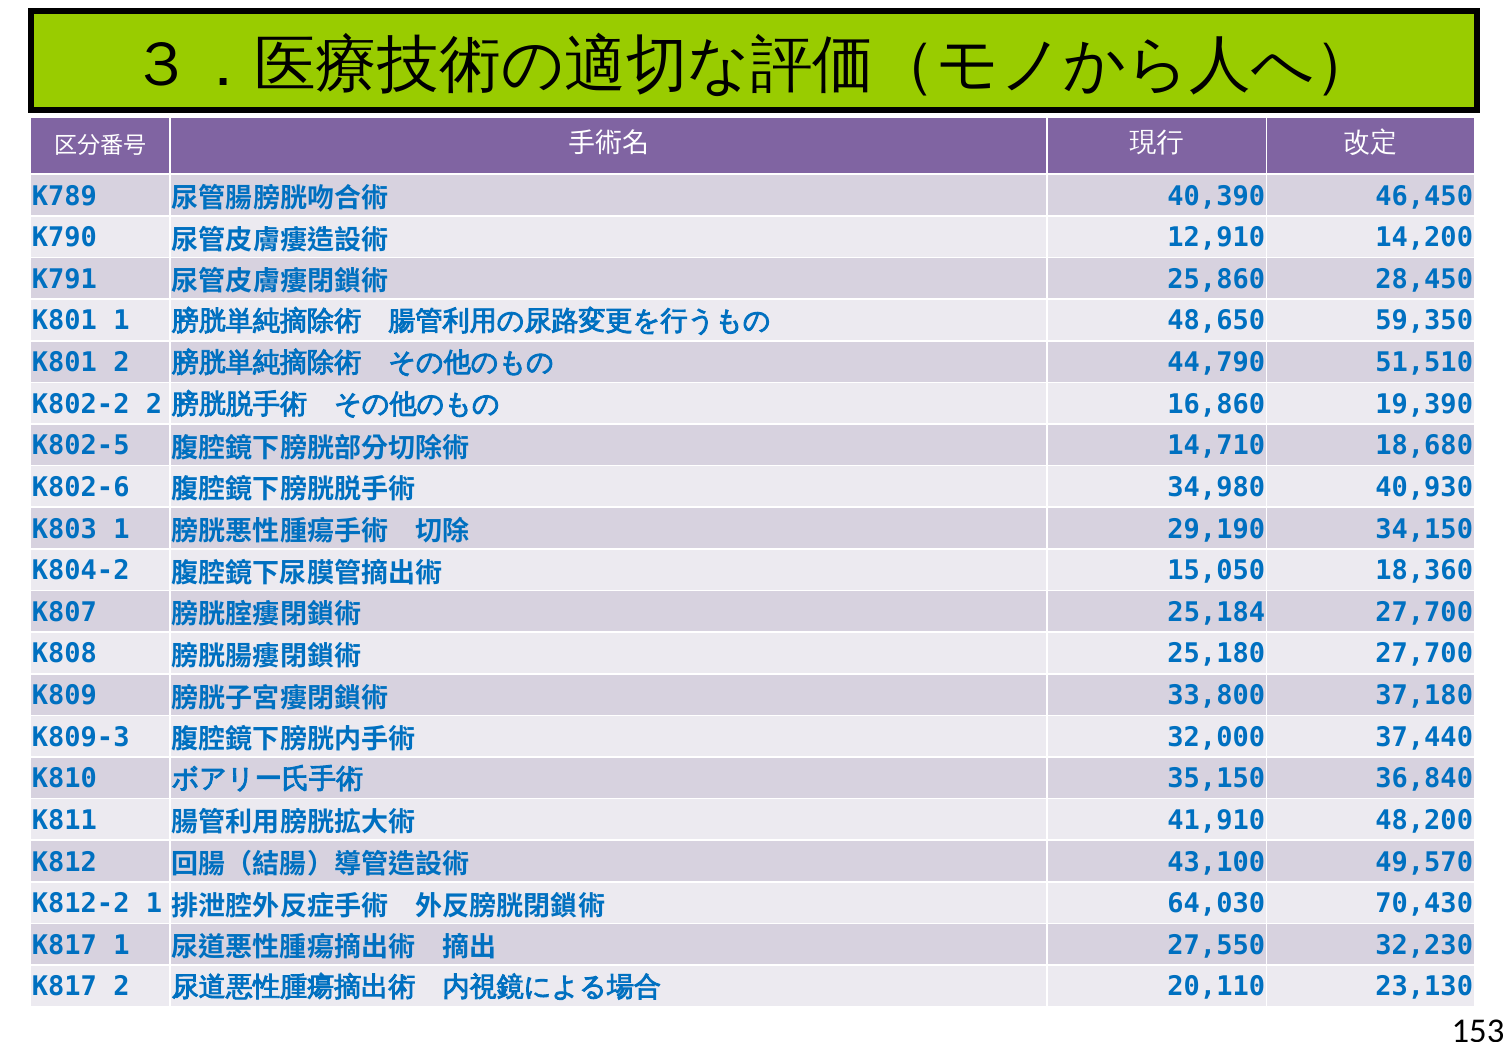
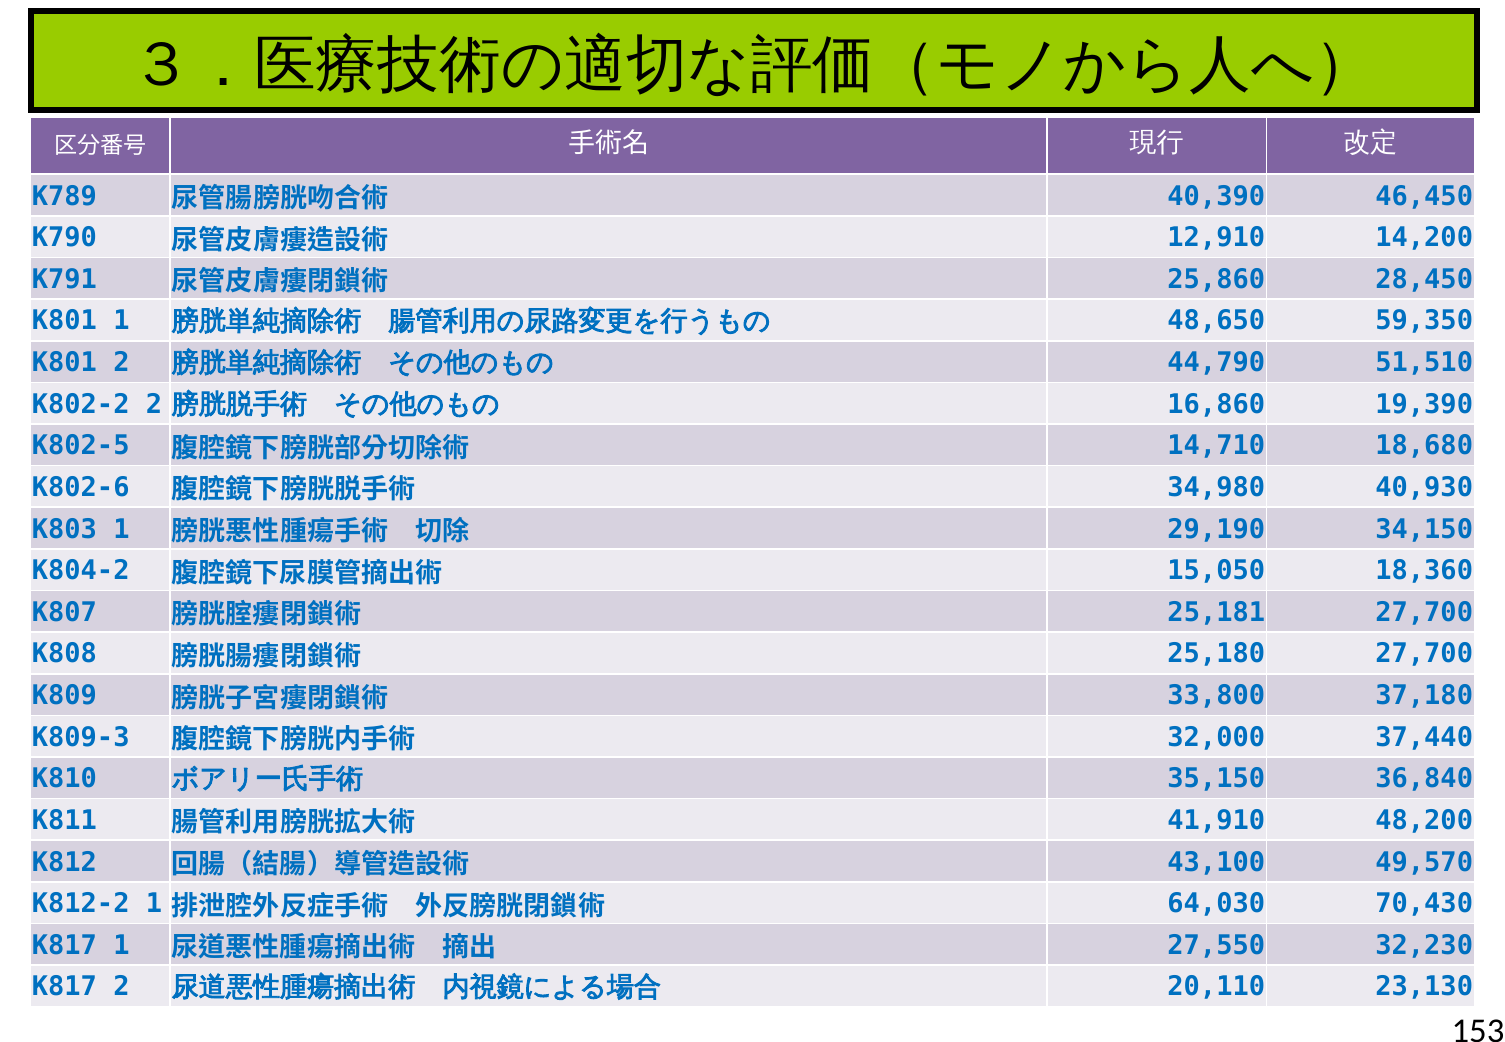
25,184: 25,184 -> 25,181 (1216, 612)
